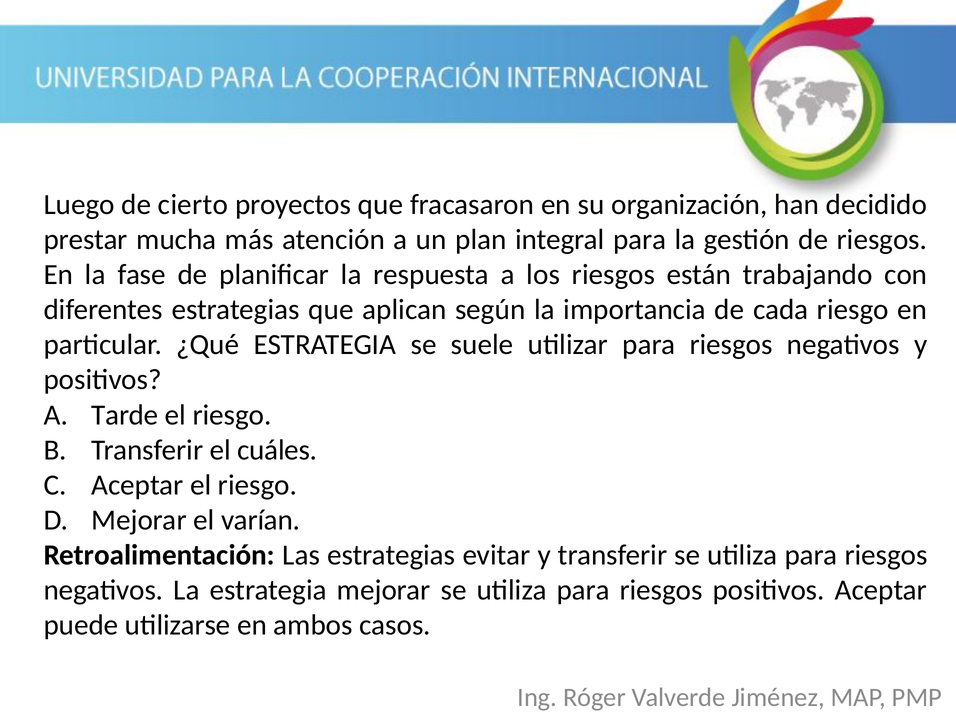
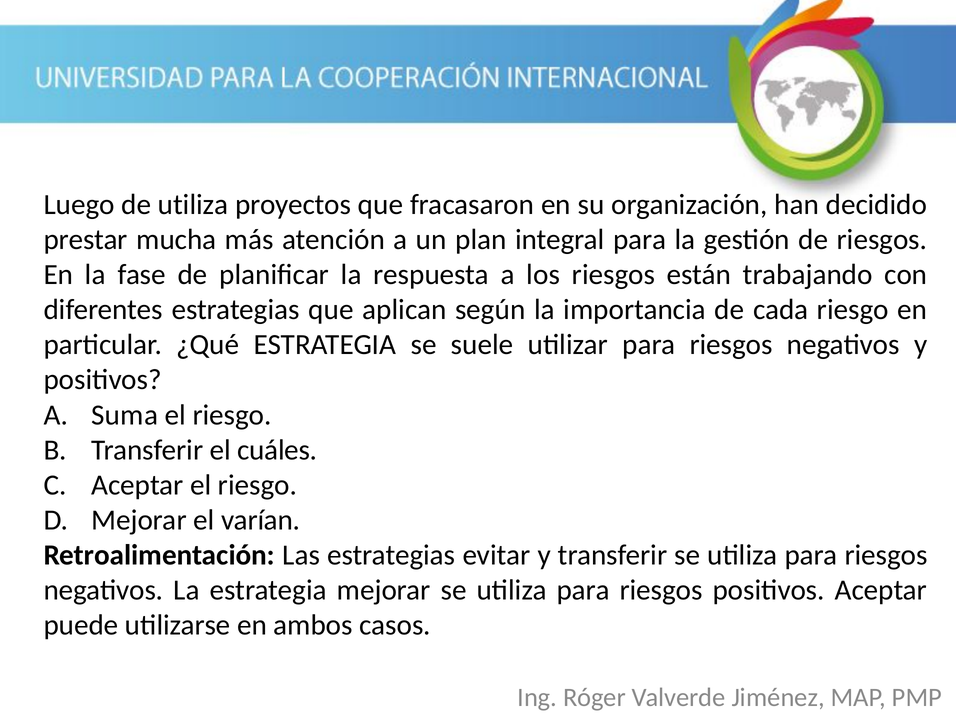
de cierto: cierto -> utiliza (193, 205)
Tarde: Tarde -> Suma (125, 415)
